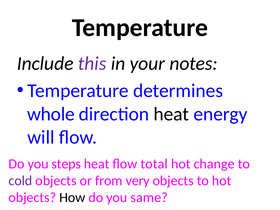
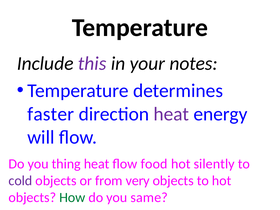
whole: whole -> faster (51, 114)
heat colour: black -> purple (171, 114)
steps: steps -> thing (66, 164)
total: total -> food (154, 164)
change: change -> silently (214, 164)
How colour: black -> green (72, 197)
